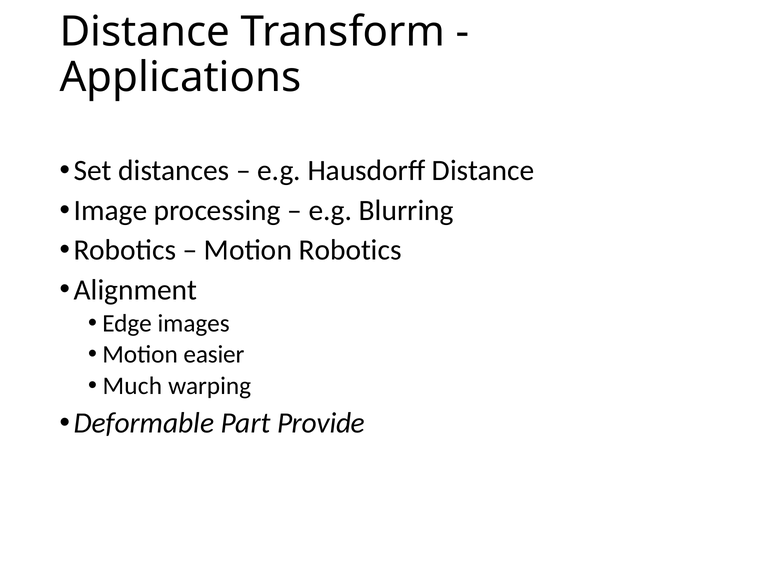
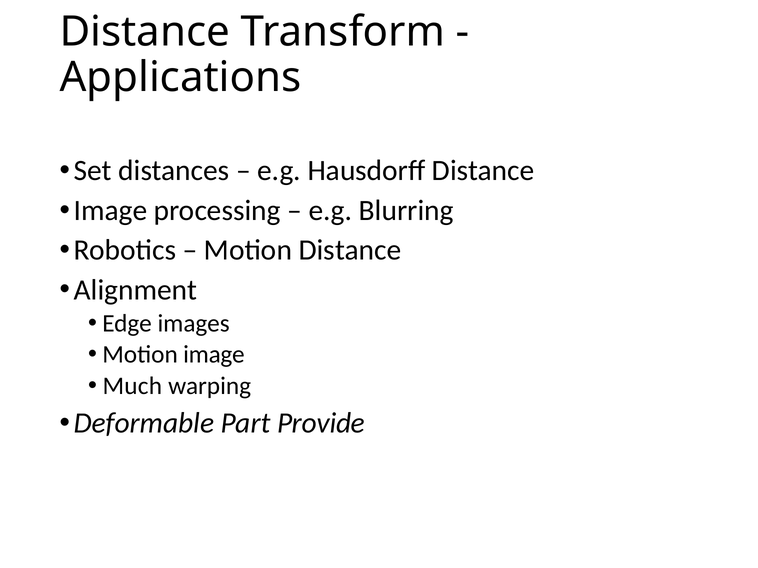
Motion Robotics: Robotics -> Distance (350, 250)
Motion easier: easier -> image (214, 355)
